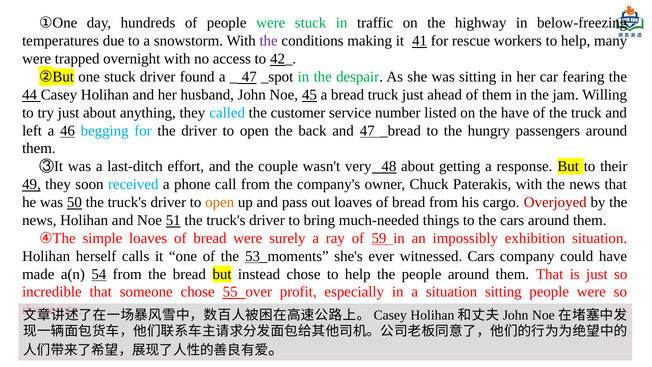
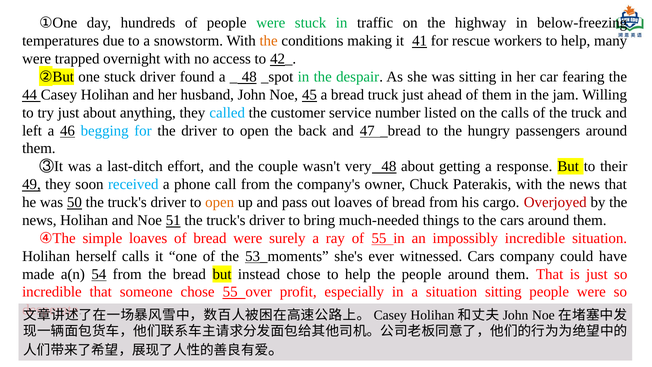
the colour: purple -> orange (269, 41)
47: 47 -> 48 (249, 77)
the have: have -> calls (515, 113)
of 59: 59 -> 55 (379, 238)
impossibly exhibition: exhibition -> incredible (535, 238)
